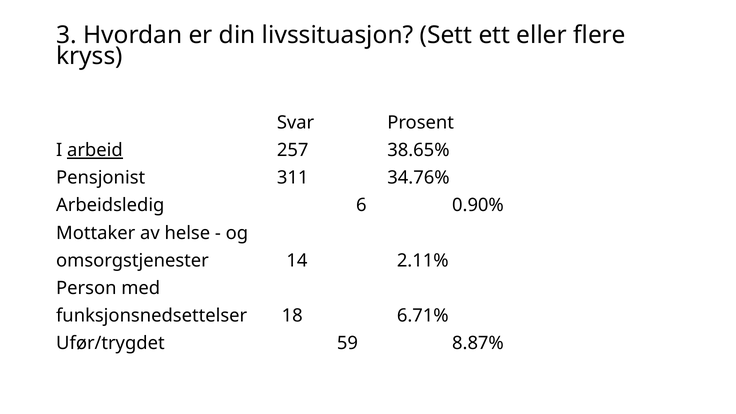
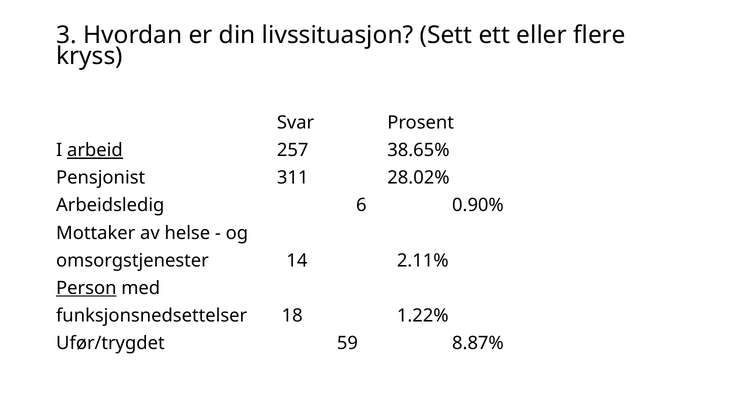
34.76%: 34.76% -> 28.02% (418, 178)
Person underline: none -> present (86, 288)
6.71%: 6.71% -> 1.22% (423, 316)
